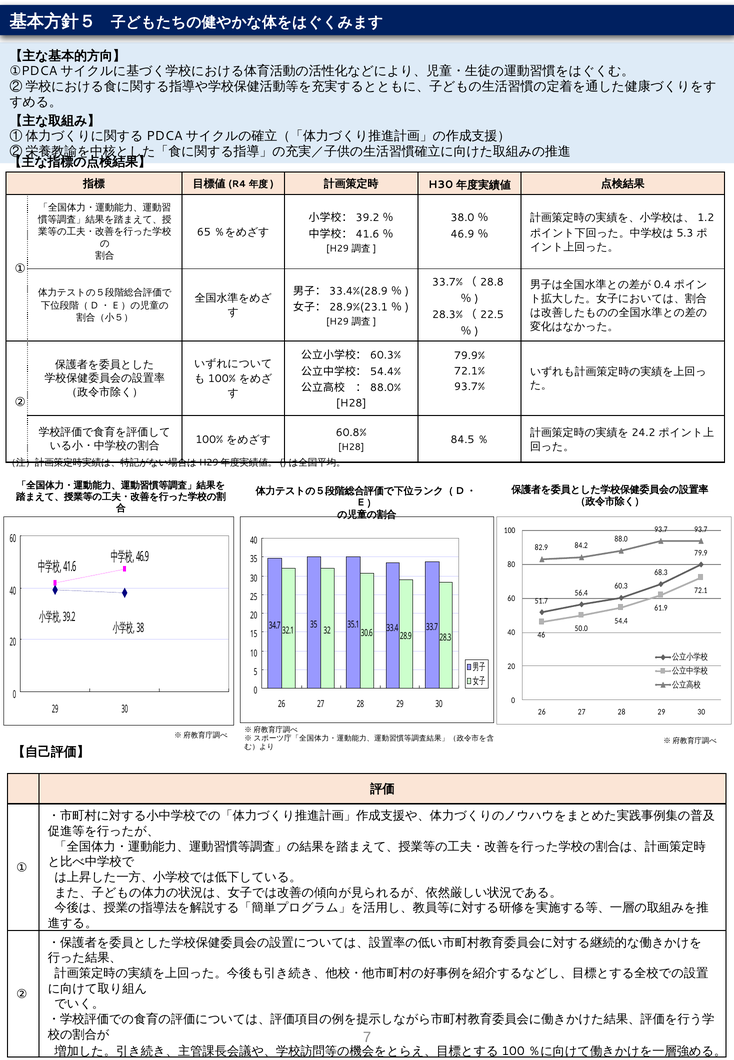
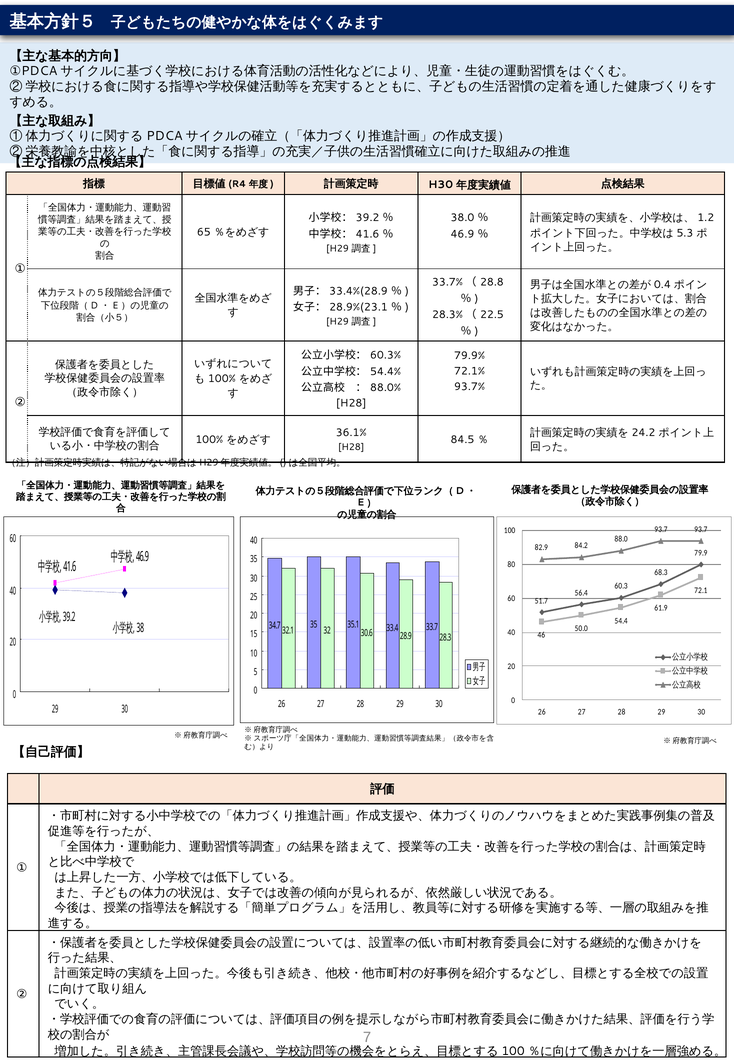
60.8%: 60.8% -> 36.1% (351, 433)
